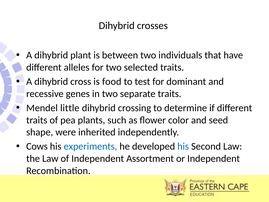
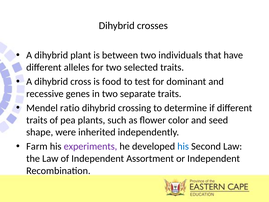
little: little -> ratio (70, 108)
Cows: Cows -> Farm (37, 146)
experiments colour: blue -> purple (90, 146)
